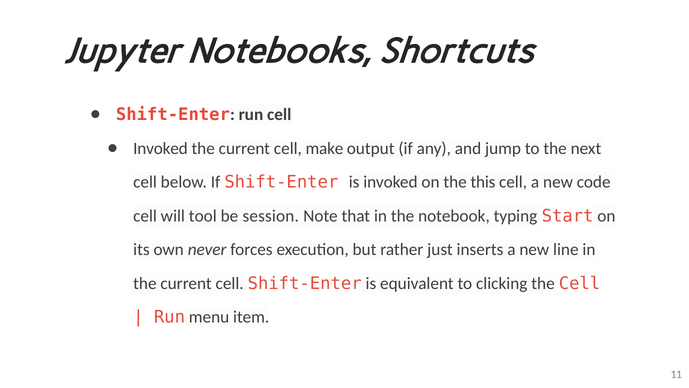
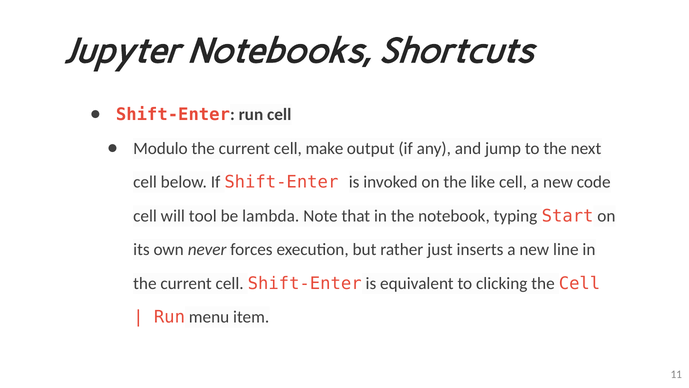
Invoked: Invoked -> Modulo (160, 148)
this: this -> like (483, 182)
session: session -> lambda (271, 216)
